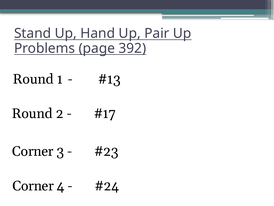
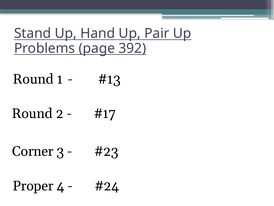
Corner: Corner -> Proper (33, 185)
